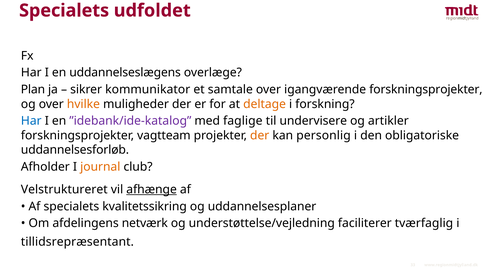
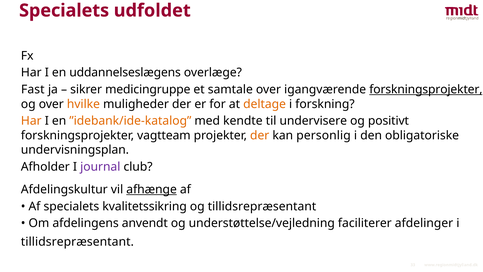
Plan: Plan -> Fast (33, 89)
kommunikator: kommunikator -> medicingruppe (148, 89)
forskningsprojekter underline: none -> present (426, 89)
Har colour: blue -> orange (31, 121)
”idebank/ide-katalog colour: purple -> orange (130, 121)
faglige: faglige -> kendte (243, 121)
artikler: artikler -> positivt (388, 121)
uddannelsesforløb: uddannelsesforløb -> undervisningsplan (75, 150)
journal colour: orange -> purple (100, 167)
Velstruktureret: Velstruktureret -> Afdelingskultur (64, 189)
og uddannelsesplaner: uddannelsesplaner -> tillidsrepræsentant (262, 206)
netværk: netværk -> anvendt (145, 223)
tværfaglig: tværfaglig -> afdelinger (424, 223)
